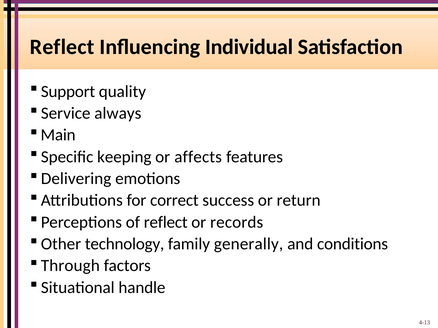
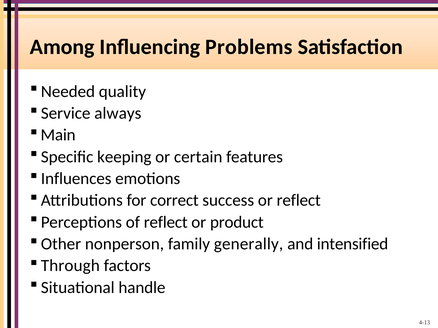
Reflect: Reflect -> Among (62, 47)
Individual: Individual -> Problems (249, 47)
Support: Support -> Needed (68, 92)
affects: affects -> certain (198, 157)
Delivering: Delivering -> Influences (76, 179)
or return: return -> reflect (299, 201)
records: records -> product (237, 222)
technology: technology -> nonperson (125, 244)
conditions: conditions -> intensified (353, 244)
